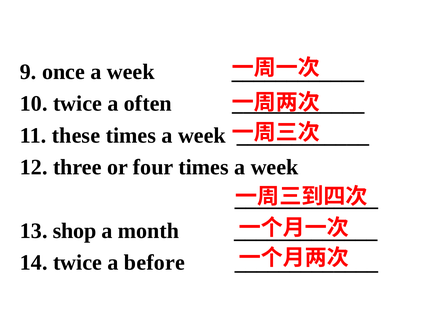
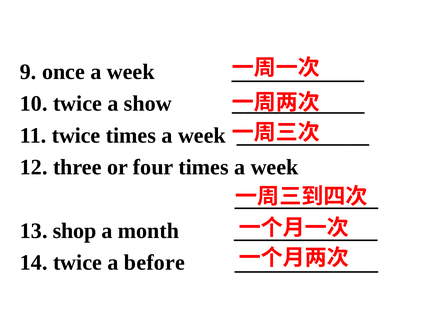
often: often -> show (148, 104)
these: these -> twice (76, 135)
